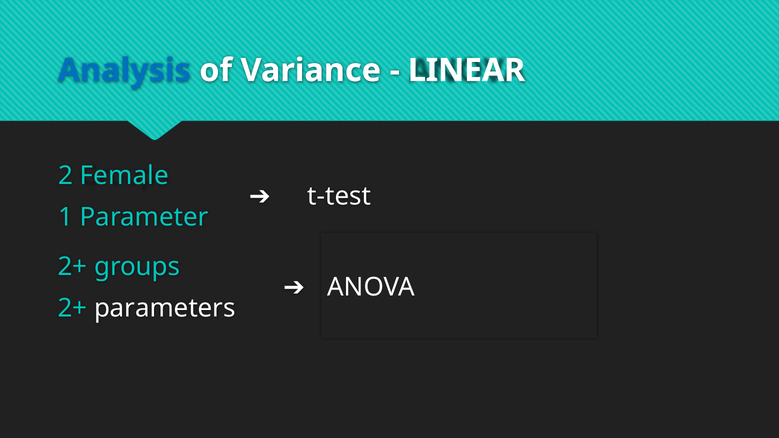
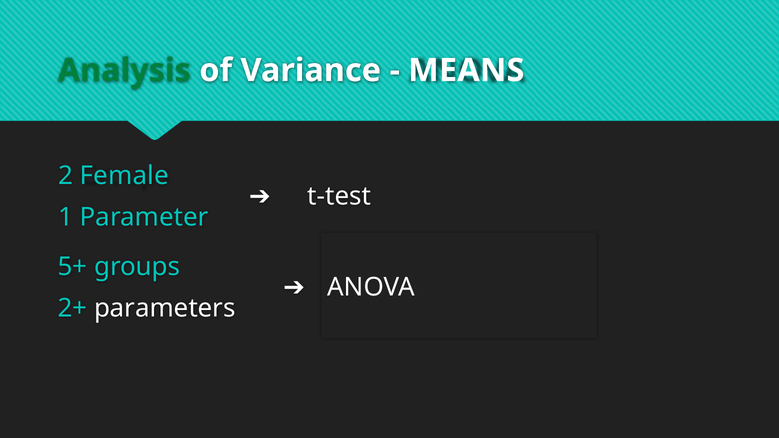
Analysis colour: blue -> green (124, 70)
LINEAR: LINEAR -> MEANS (466, 70)
2+: 2+ -> 5+ (72, 267)
